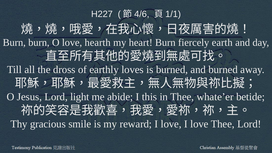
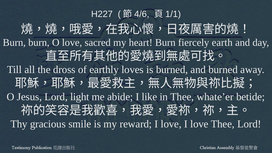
hearth: hearth -> sacred (98, 43)
this: this -> like (149, 97)
